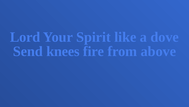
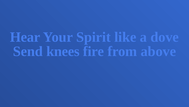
Lord: Lord -> Hear (25, 37)
